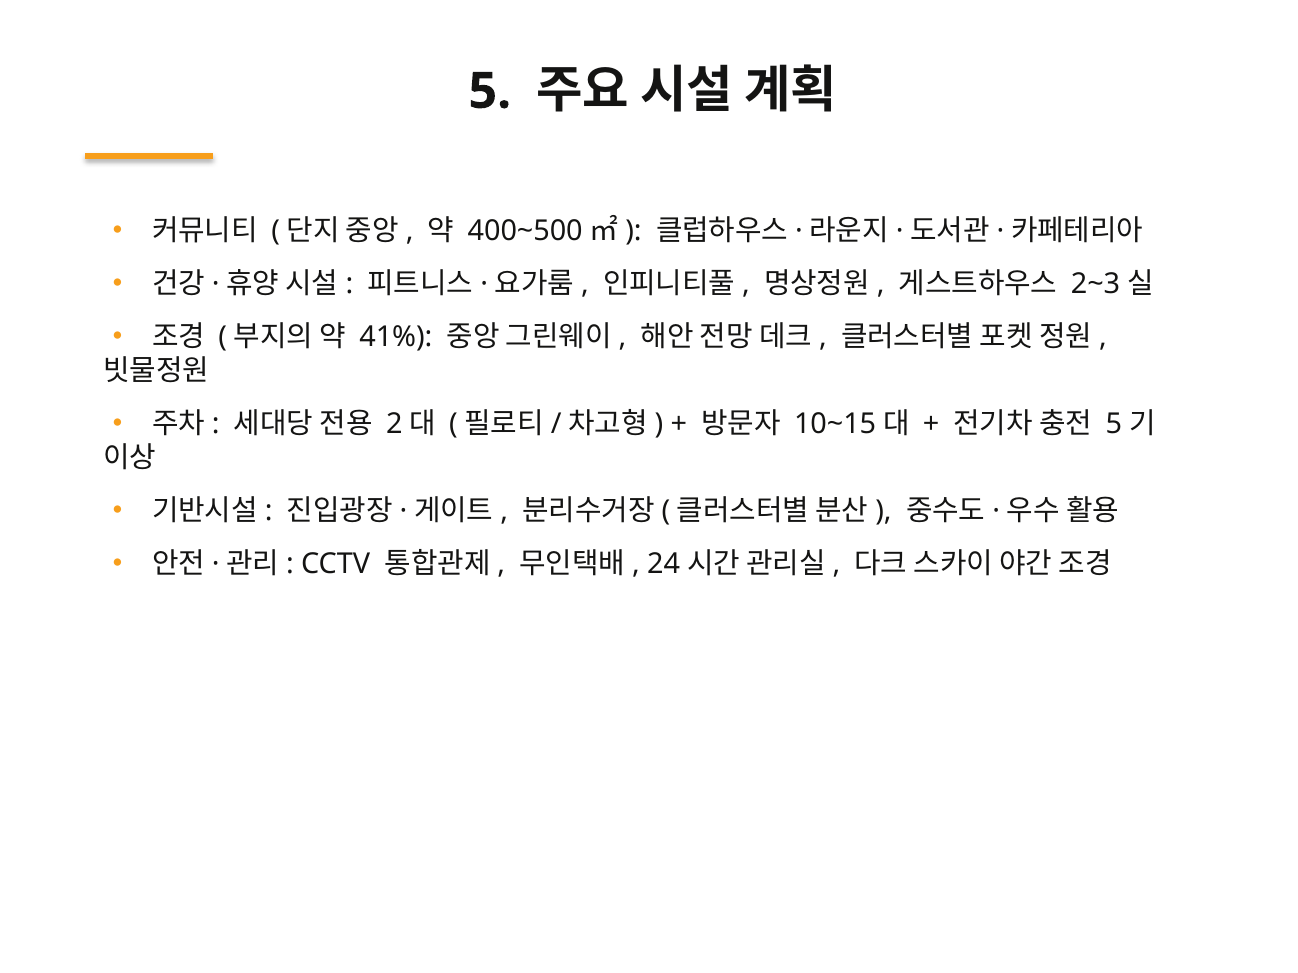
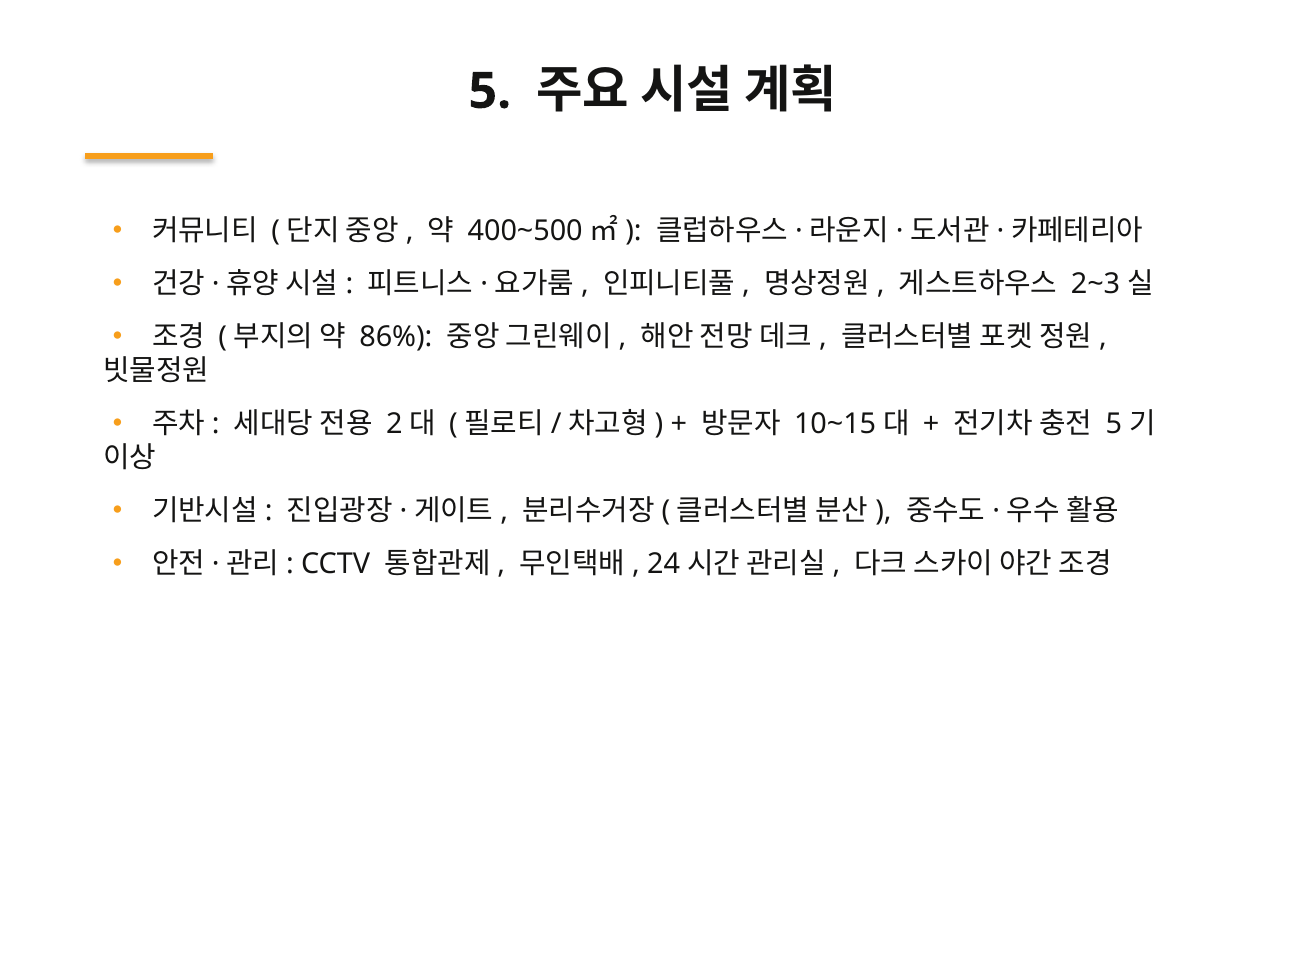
41%: 41% -> 86% (396, 337)
